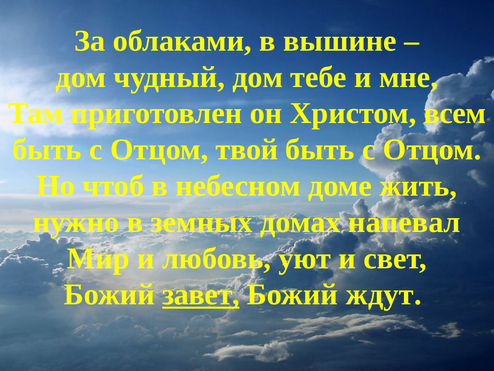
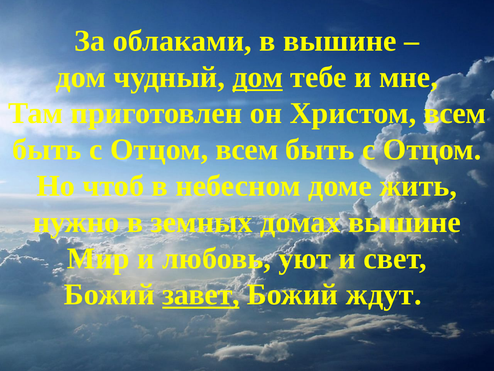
дом underline: none -> present (258, 77)
Отцом твой: твой -> всем (247, 149)
домах напевал: напевал -> вышине (405, 222)
